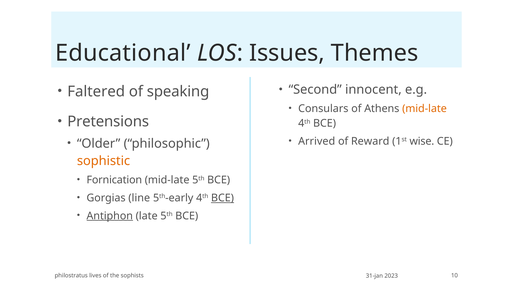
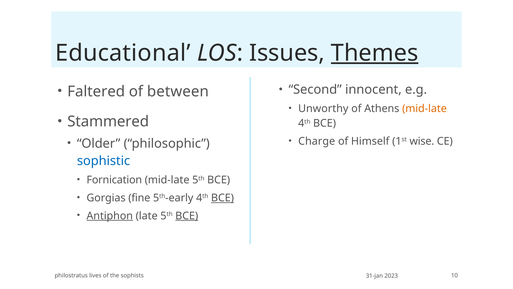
Themes underline: none -> present (375, 53)
speaking: speaking -> between (178, 91)
Consulars: Consulars -> Unworthy (323, 109)
Pretensions: Pretensions -> Stammered (108, 121)
Arrived: Arrived -> Charge (317, 141)
Reward: Reward -> Himself (370, 141)
sophistic colour: orange -> blue (104, 161)
line: line -> fine (139, 198)
BCE underline: none -> present (187, 216)
